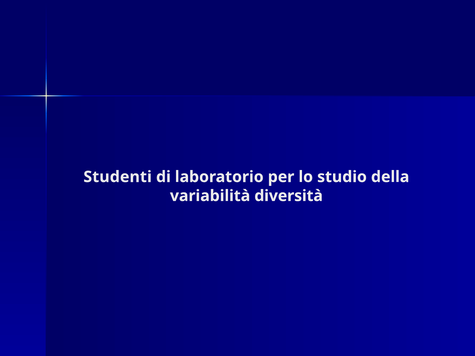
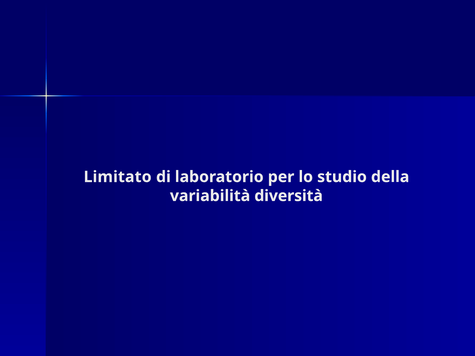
Studenti: Studenti -> Limitato (118, 177)
